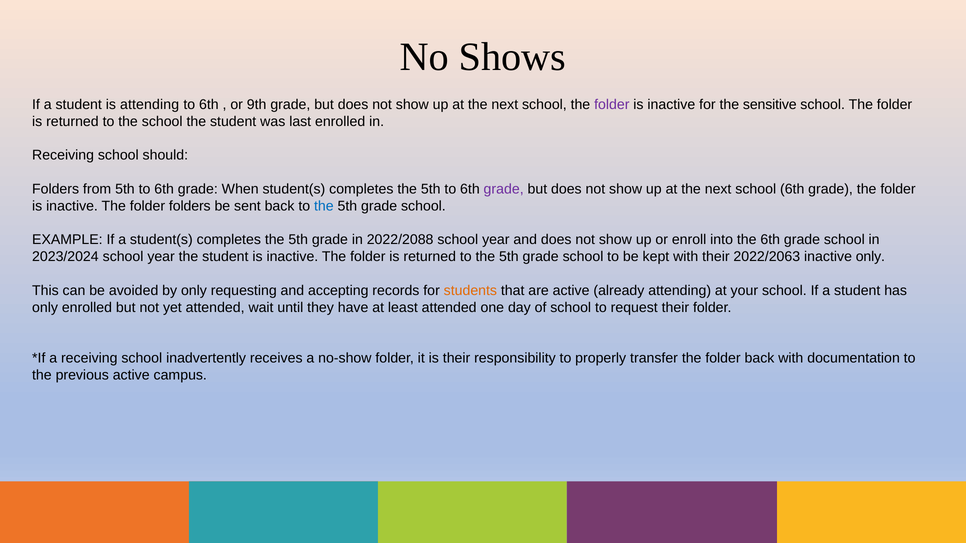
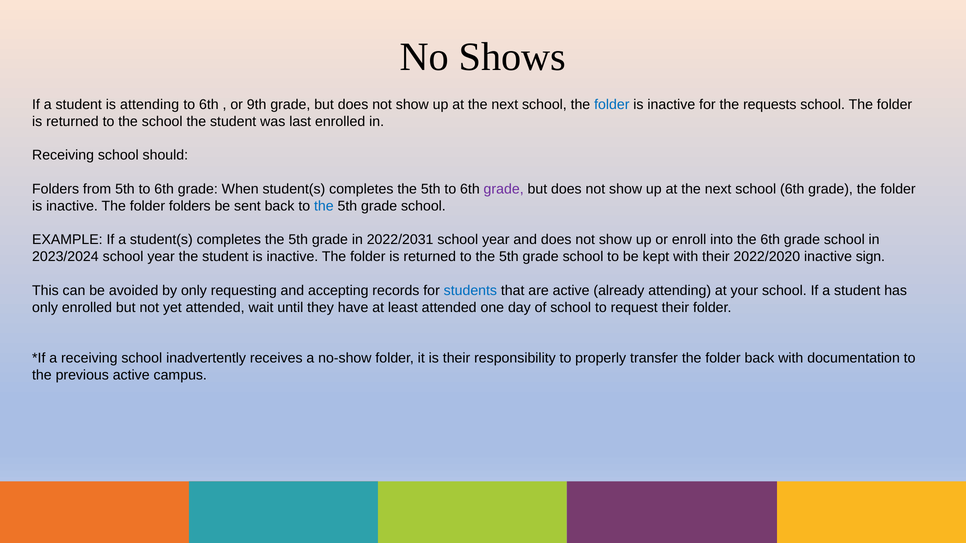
folder colour: purple -> blue (612, 105)
sensitive: sensitive -> requests (770, 105)
2022/2088: 2022/2088 -> 2022/2031 (400, 240)
2022/2063: 2022/2063 -> 2022/2020 (767, 257)
inactive only: only -> sign (870, 257)
students colour: orange -> blue (470, 291)
